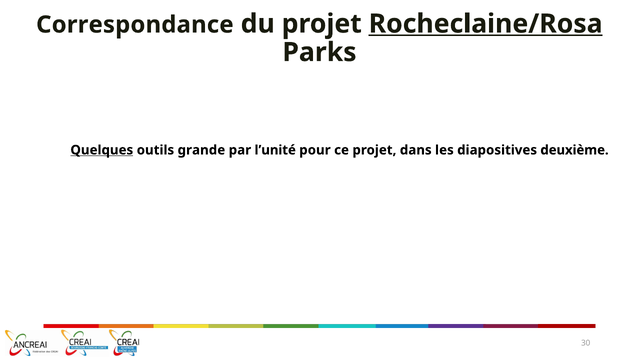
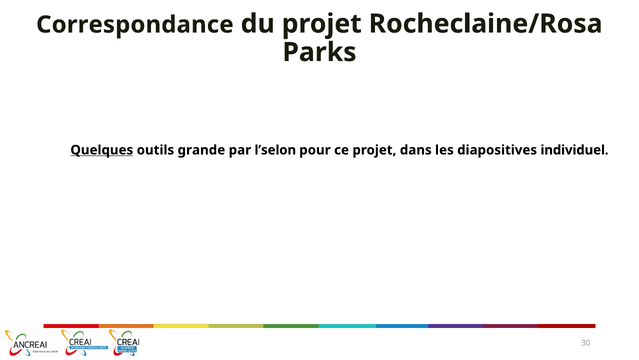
Rocheclaine/Rosa underline: present -> none (486, 24)
l’unité: l’unité -> l’selon (275, 150)
deuxième: deuxième -> individuel (574, 150)
